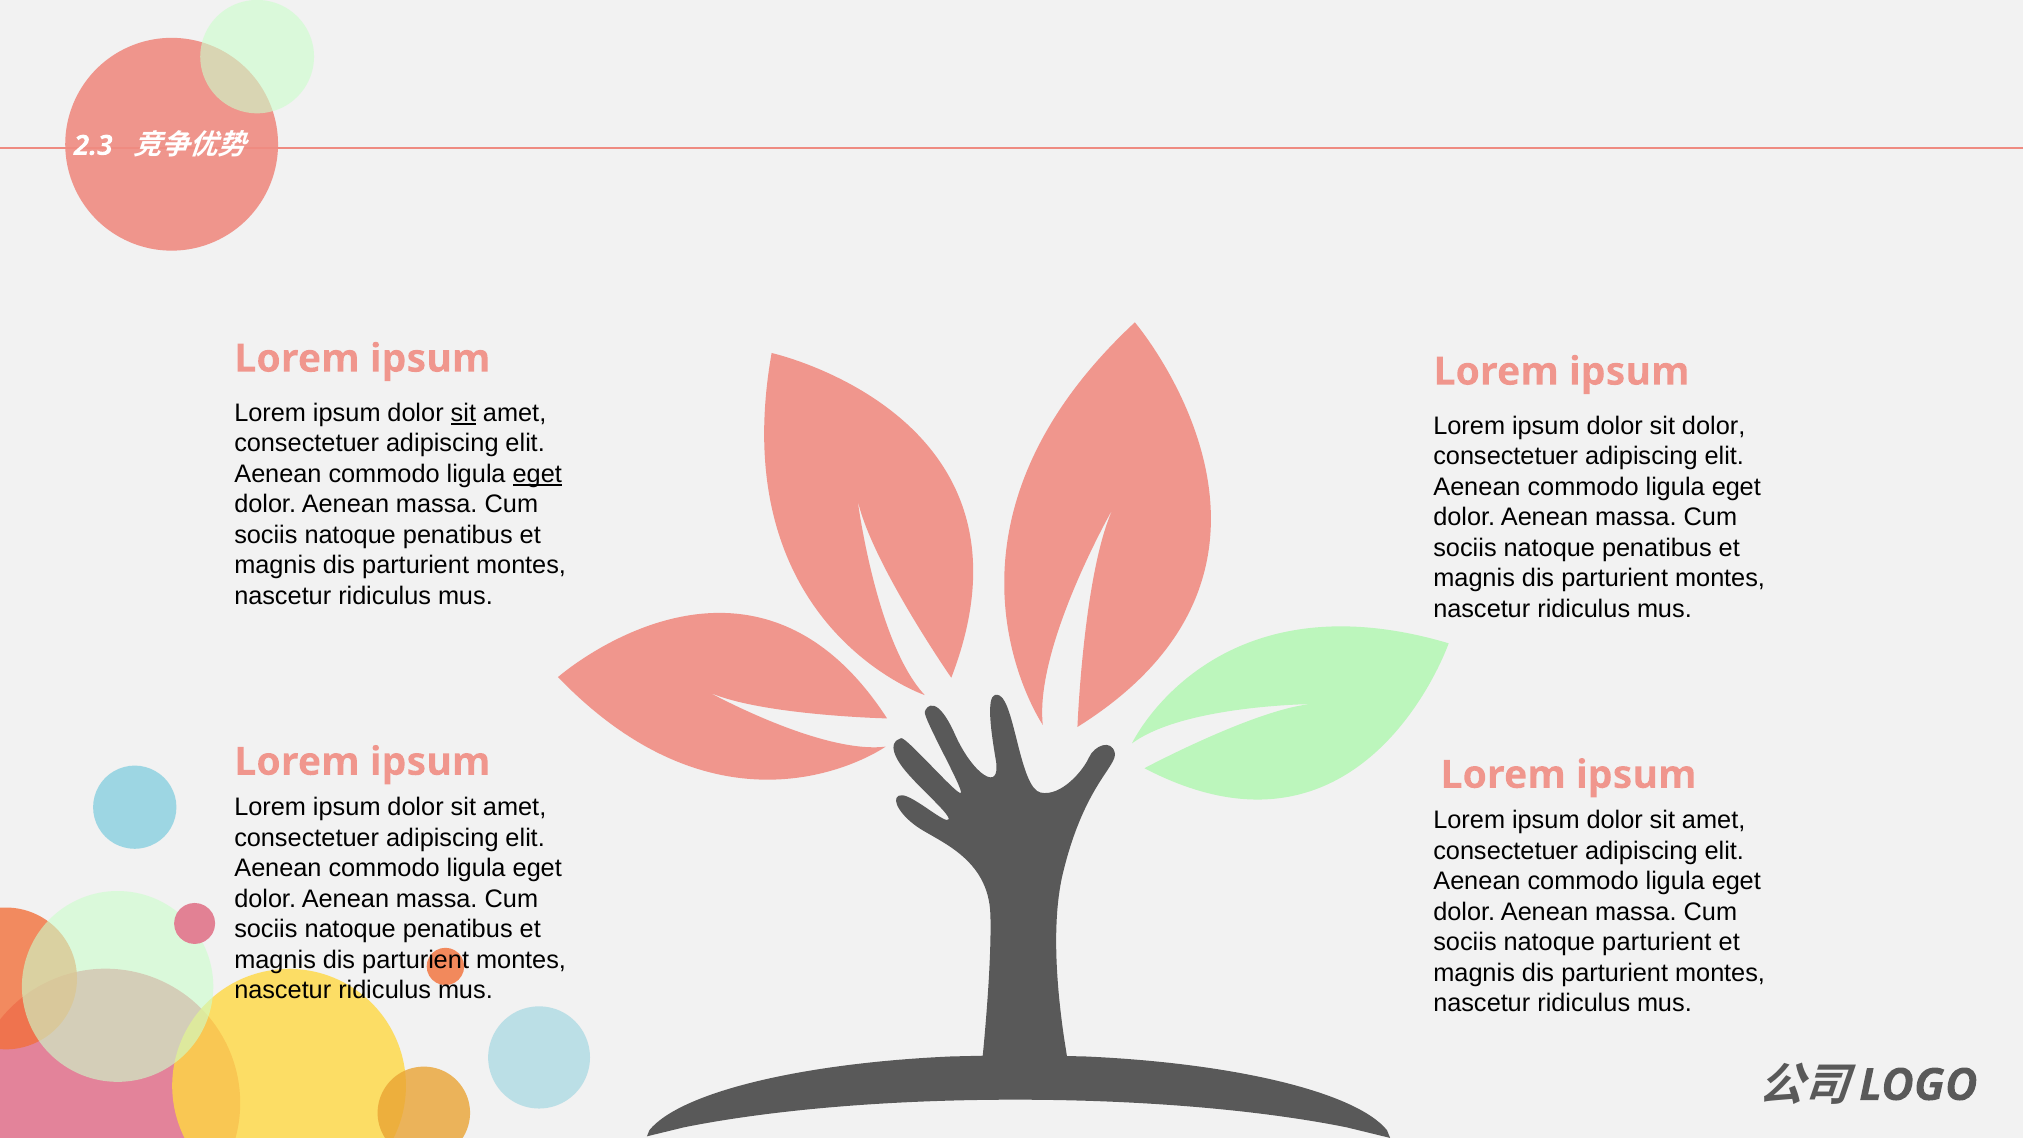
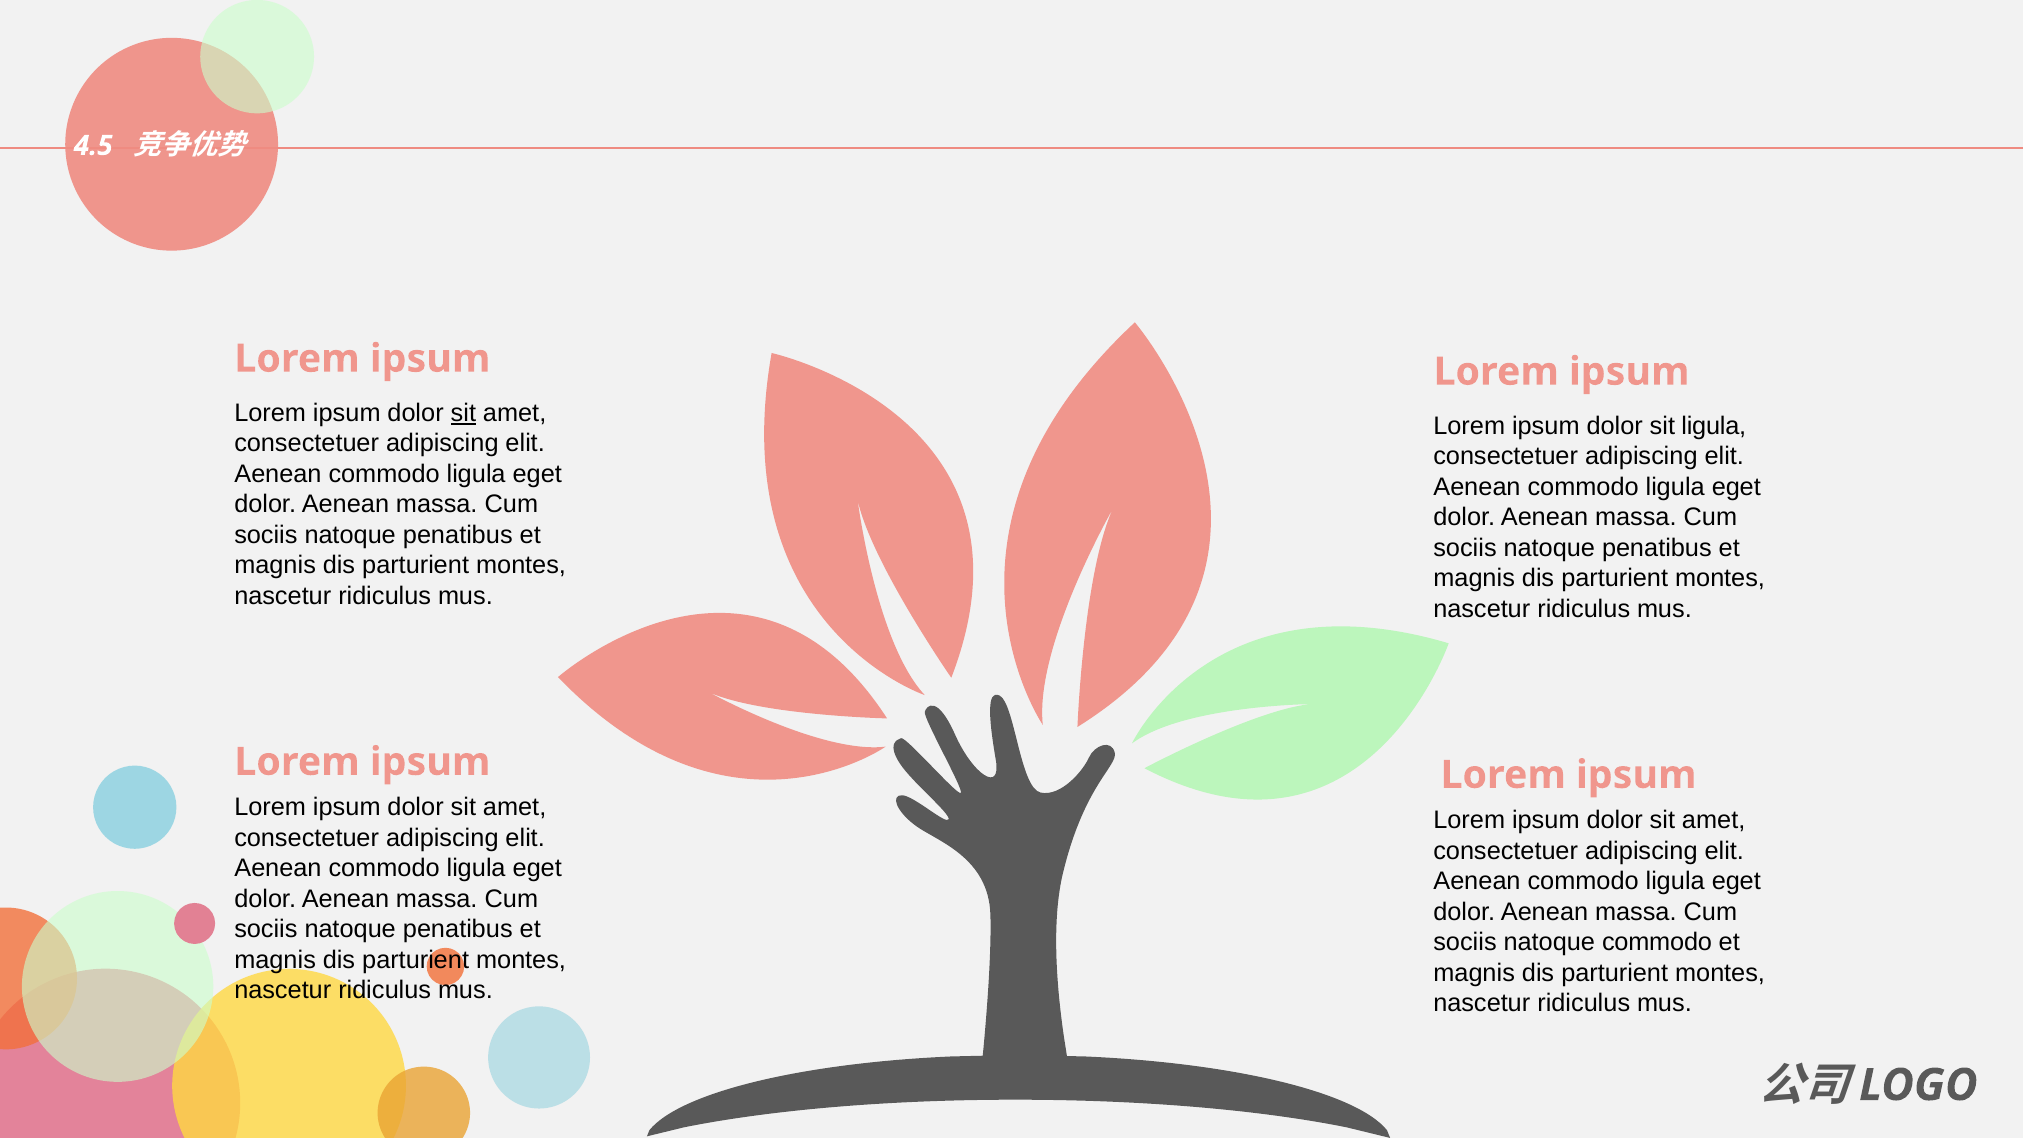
2.3: 2.3 -> 4.5 (93, 146)
sit dolor: dolor -> ligula (1714, 426)
eget underline: present -> none (537, 474)
natoque parturient: parturient -> commodo (1657, 942)
